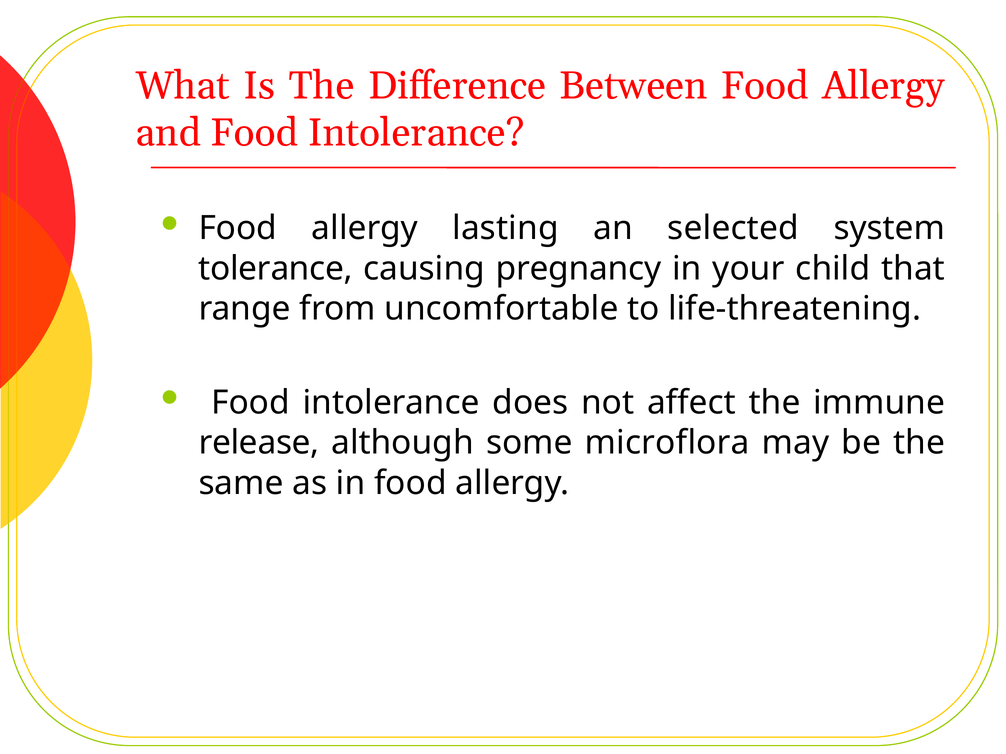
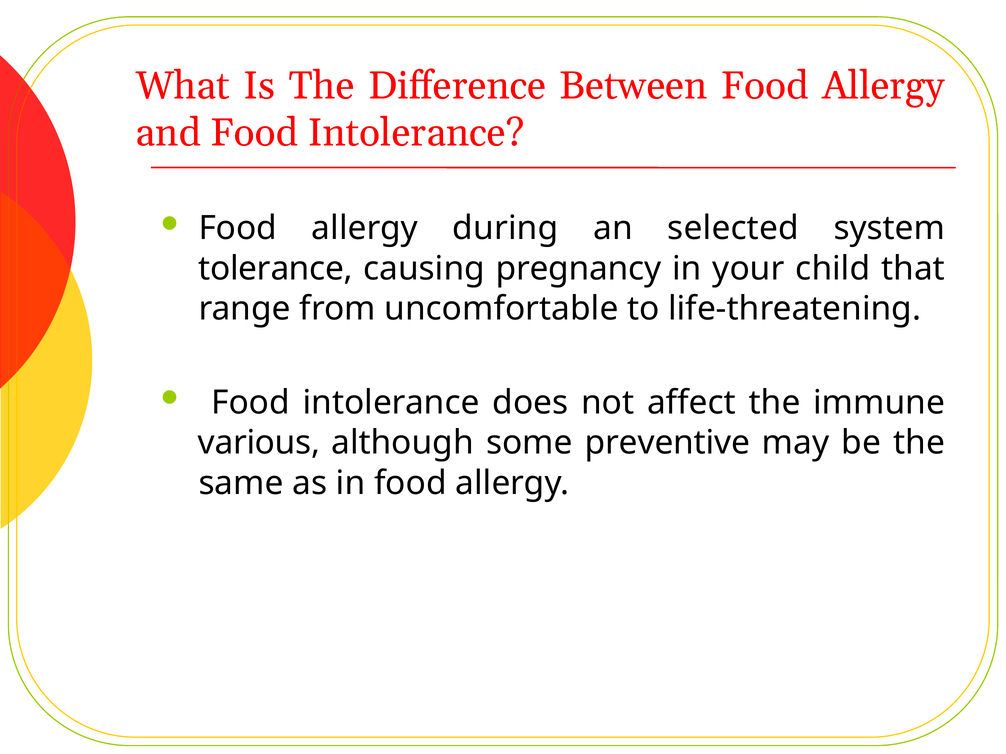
lasting: lasting -> during (505, 229)
release: release -> various (259, 443)
microflora: microflora -> preventive (667, 443)
